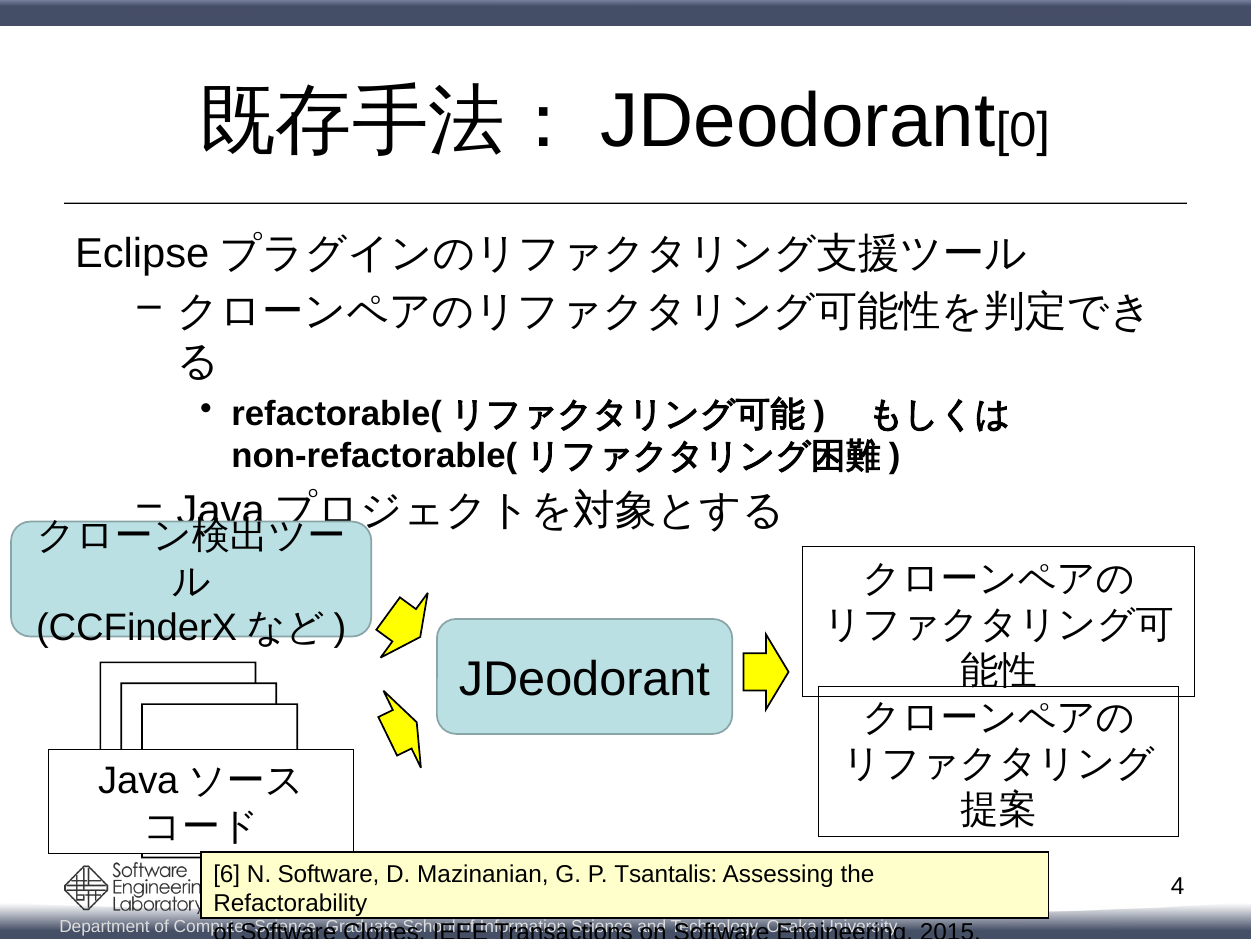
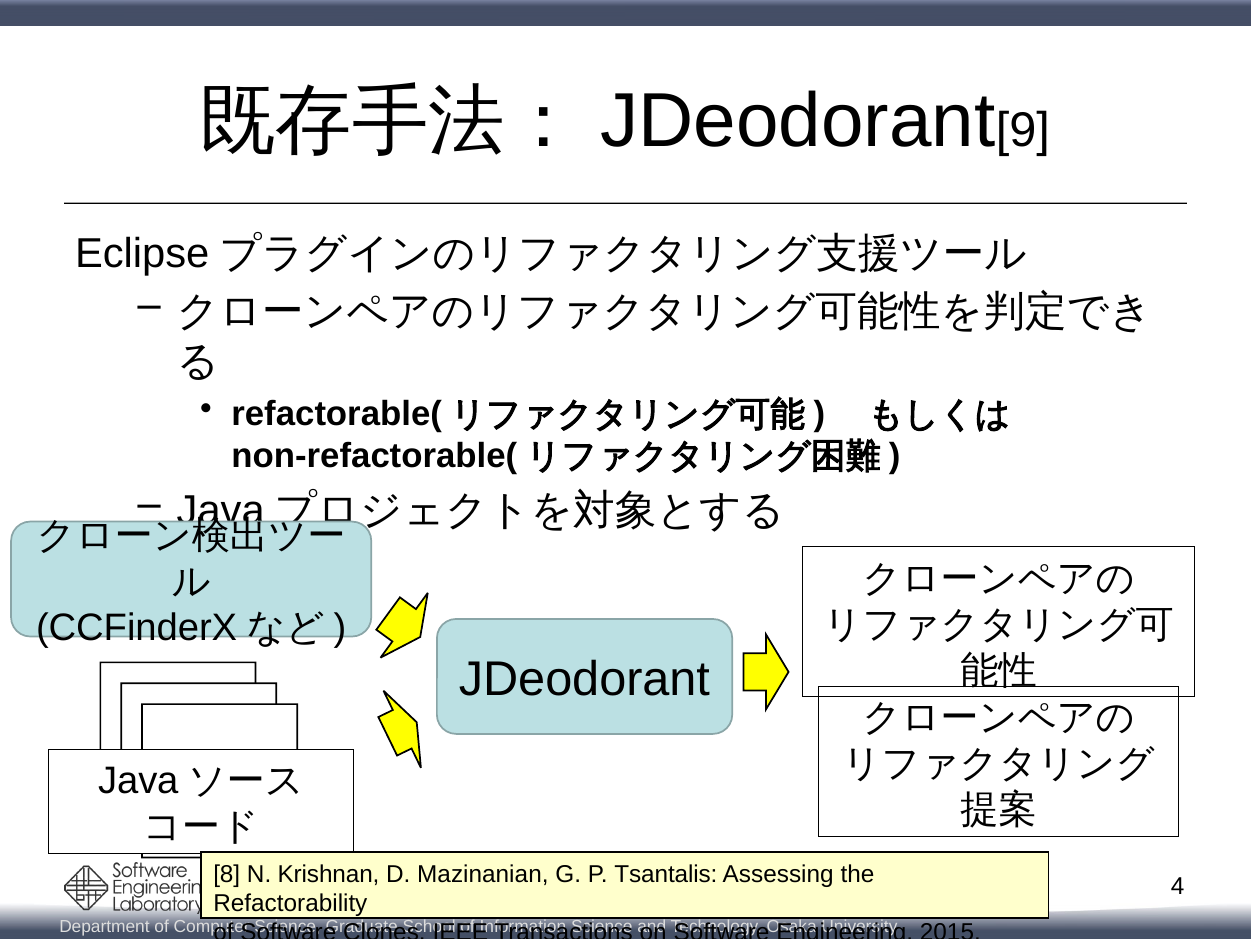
0: 0 -> 9 (1023, 130)
6: 6 -> 8 (227, 874)
N Software: Software -> Krishnan (329, 874)
